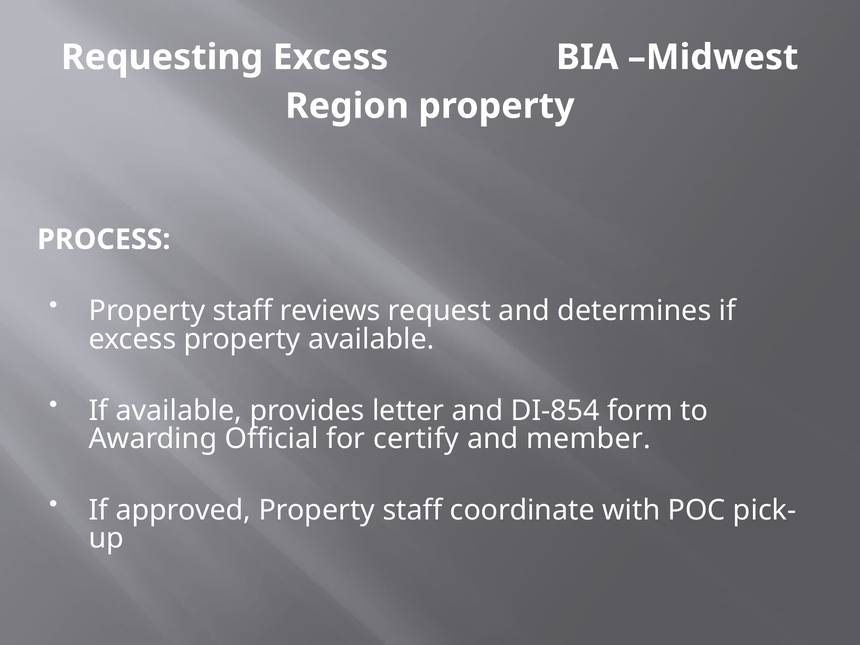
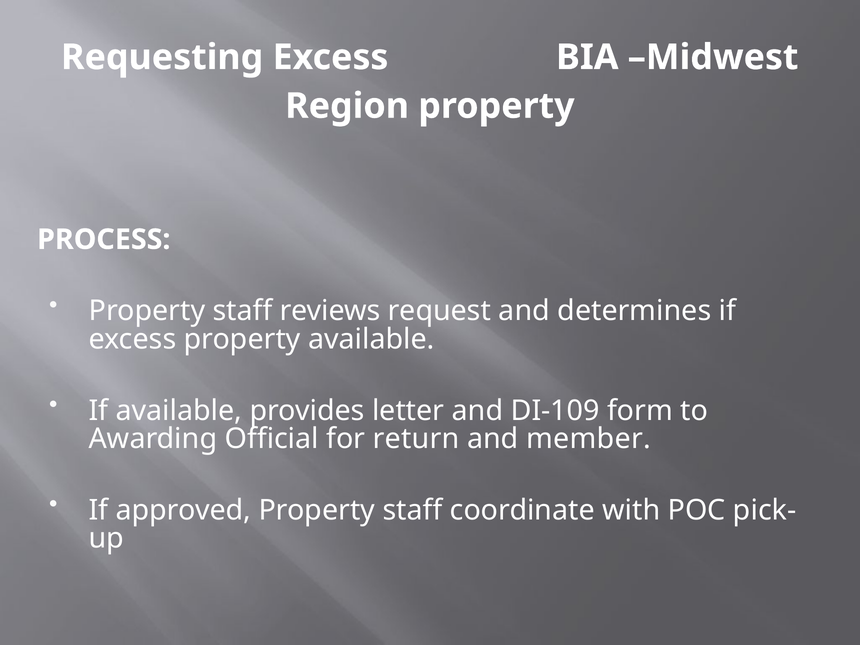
DI-854: DI-854 -> DI-109 (555, 411)
certify: certify -> return (416, 439)
